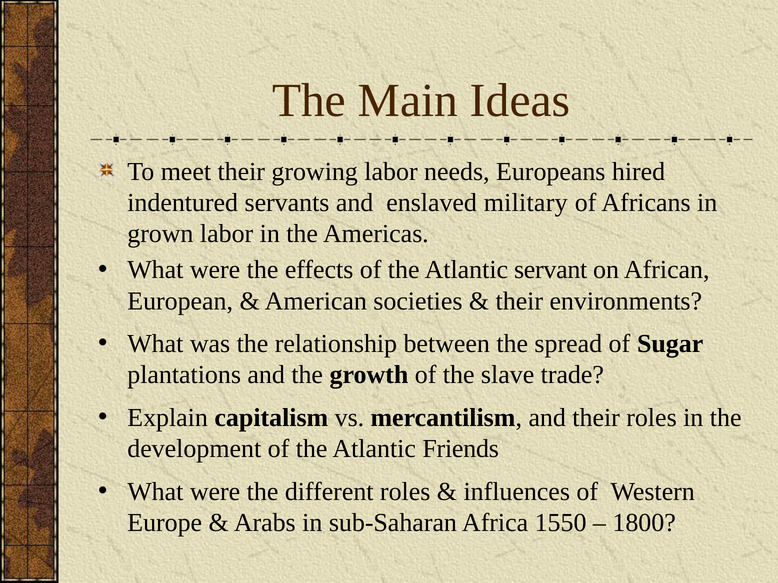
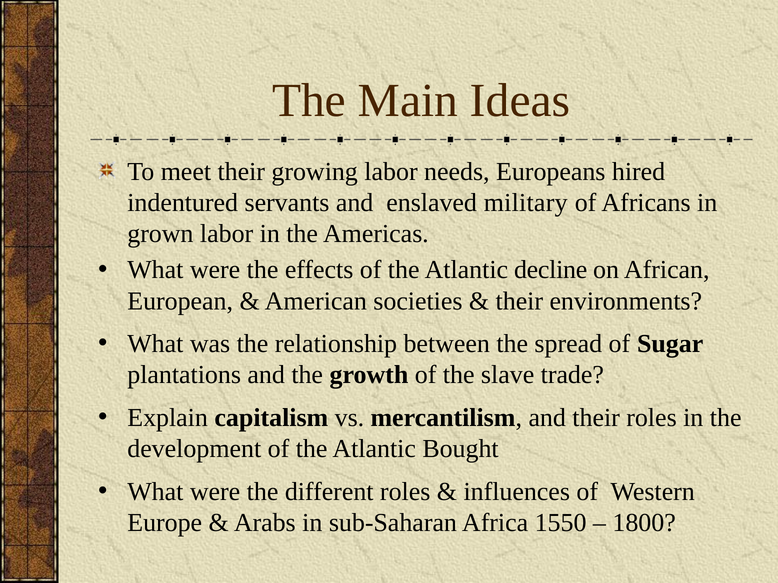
servant: servant -> decline (551, 270)
Friends: Friends -> Bought (461, 449)
